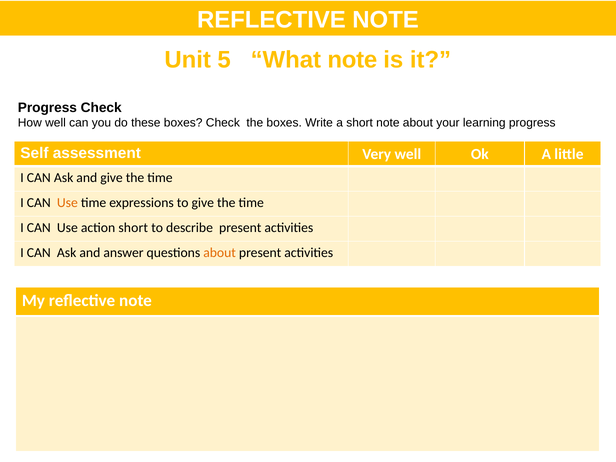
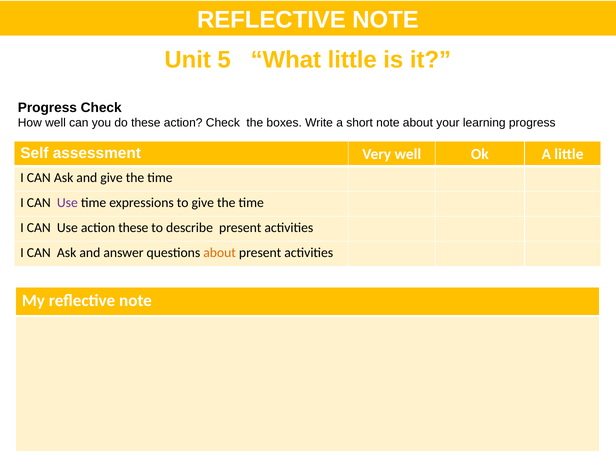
What note: note -> little (352, 60)
these boxes: boxes -> action (183, 123)
Use colour: orange -> purple (67, 203)
action short: short -> these (133, 228)
